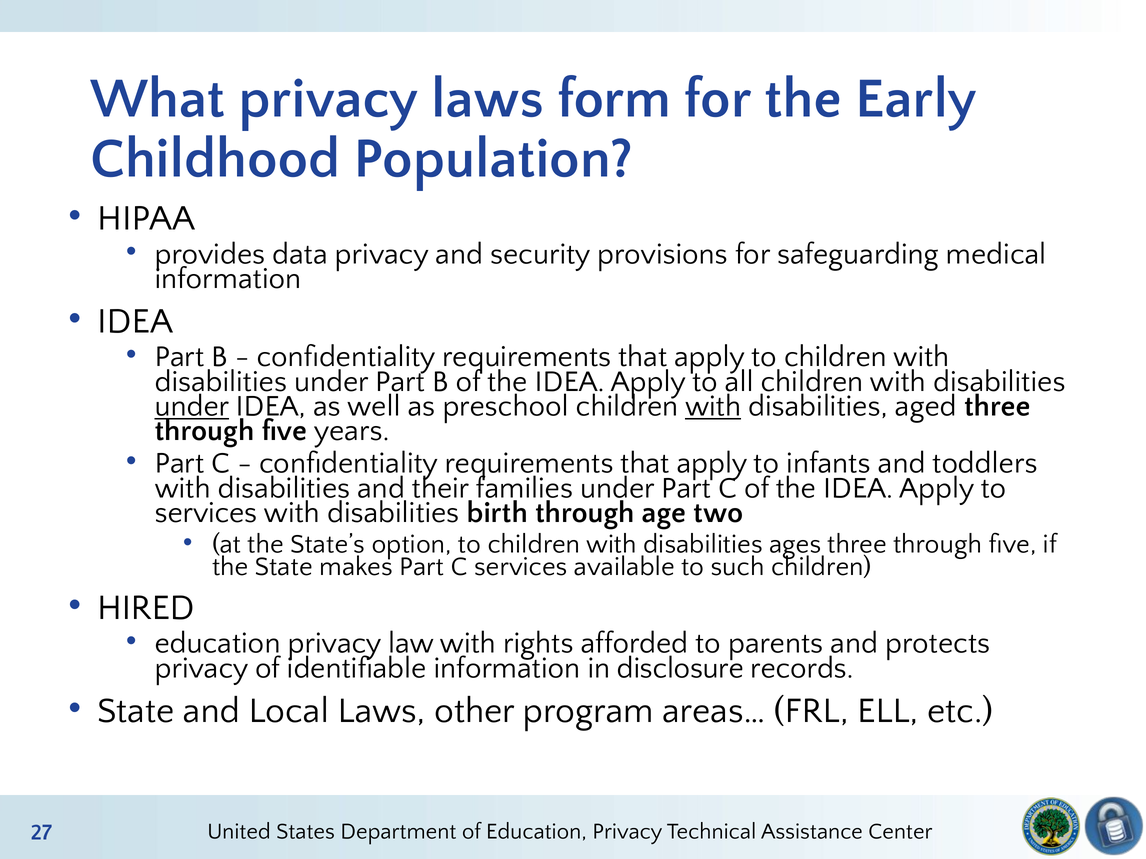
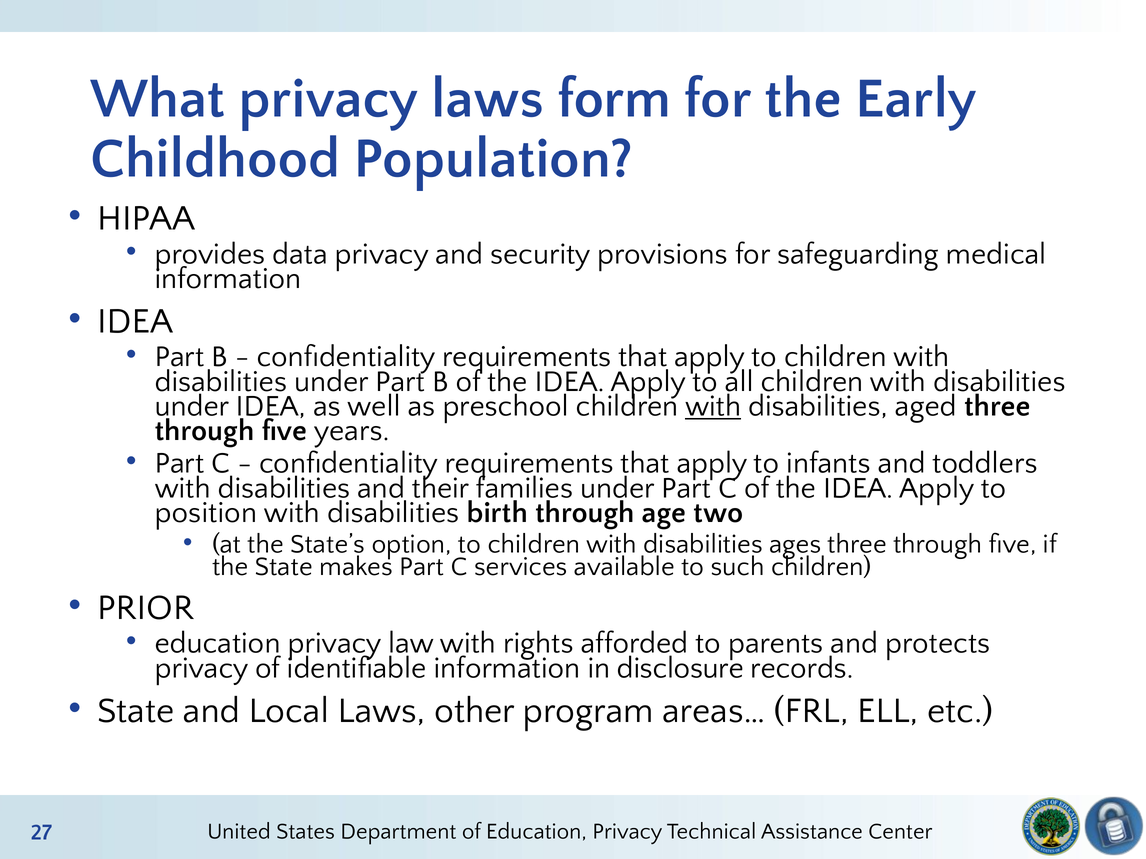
under underline: present -> none (192, 406)
services: services -> position (206, 513)
HIRED: HIRED -> PRIOR (146, 608)
